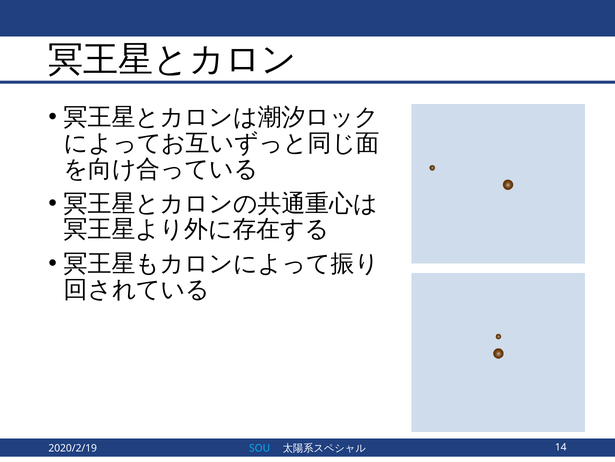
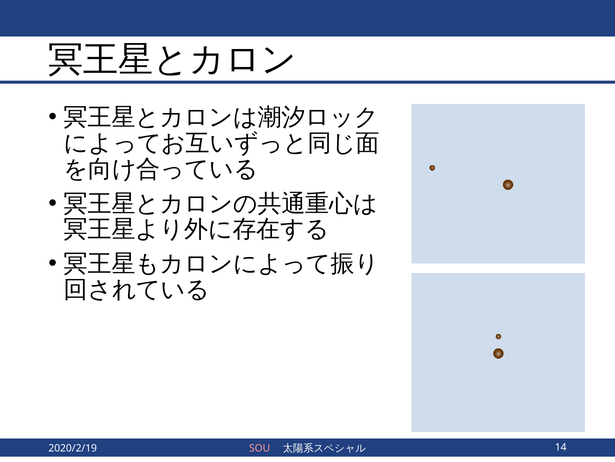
SOU colour: light blue -> pink (260, 448)
